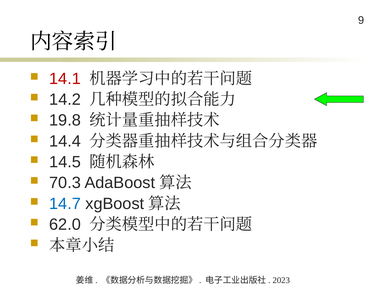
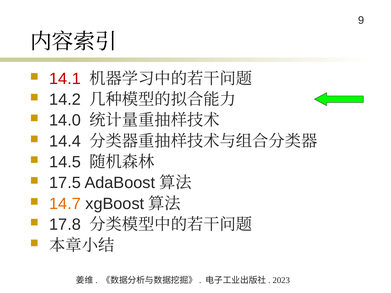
19.8: 19.8 -> 14.0 (65, 120)
70.3: 70.3 -> 17.5 (65, 183)
14.7 colour: blue -> orange (65, 204)
62.0: 62.0 -> 17.8 (65, 225)
